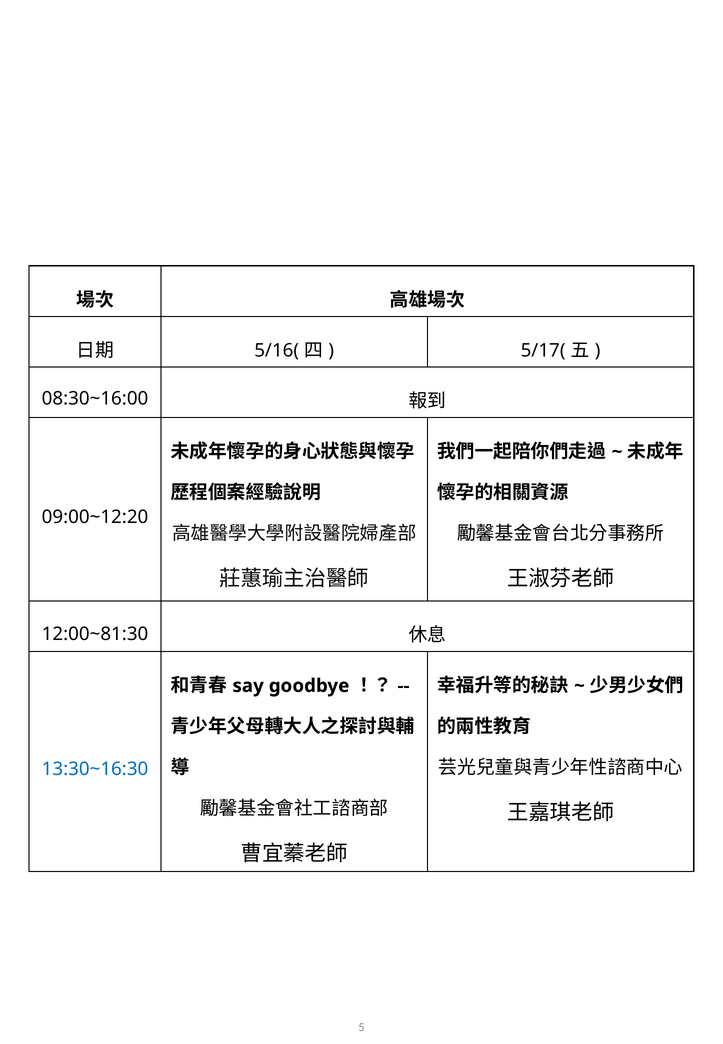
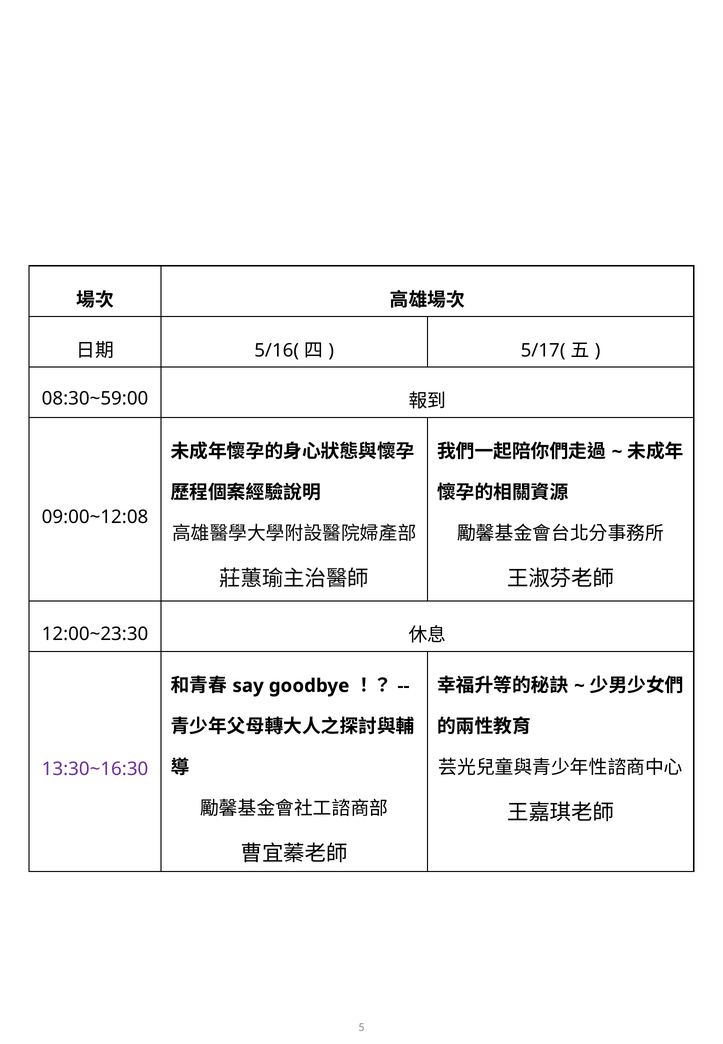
08:30~16:00: 08:30~16:00 -> 08:30~59:00 (95, 399)
09:00~12:20: 09:00~12:20 -> 09:00~12:08 (95, 517)
12:00~81:30: 12:00~81:30 -> 12:00~23:30 (95, 634)
13:30~16:30 colour: blue -> purple (95, 769)
